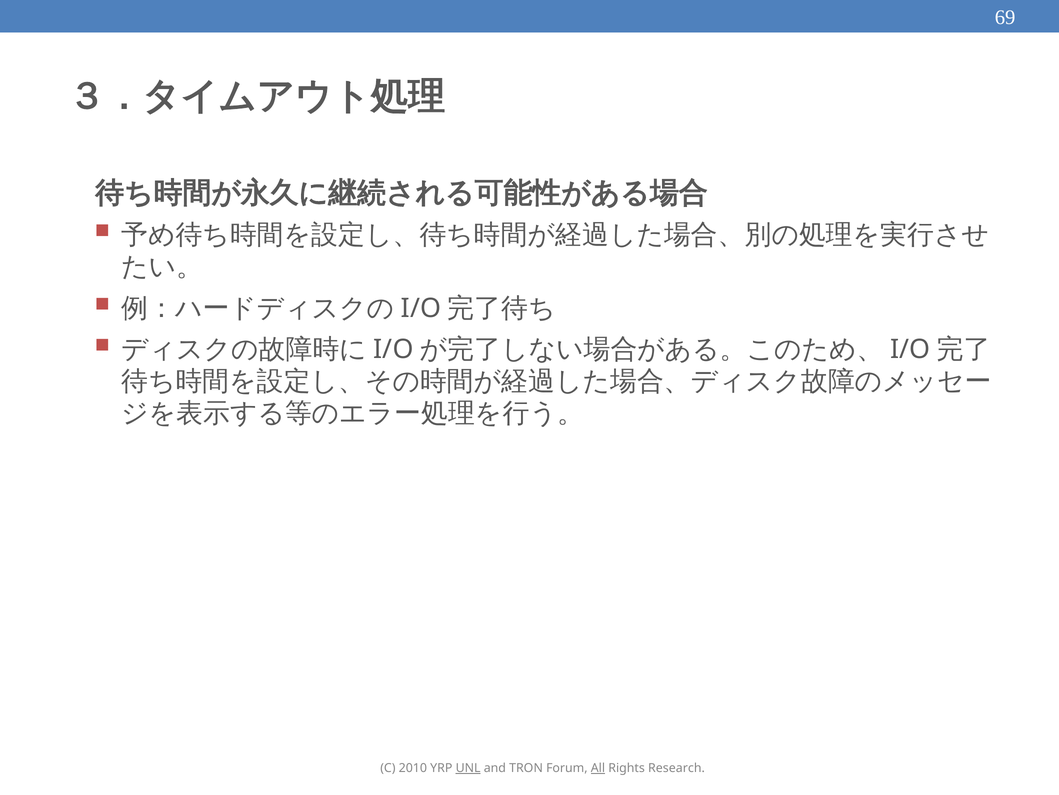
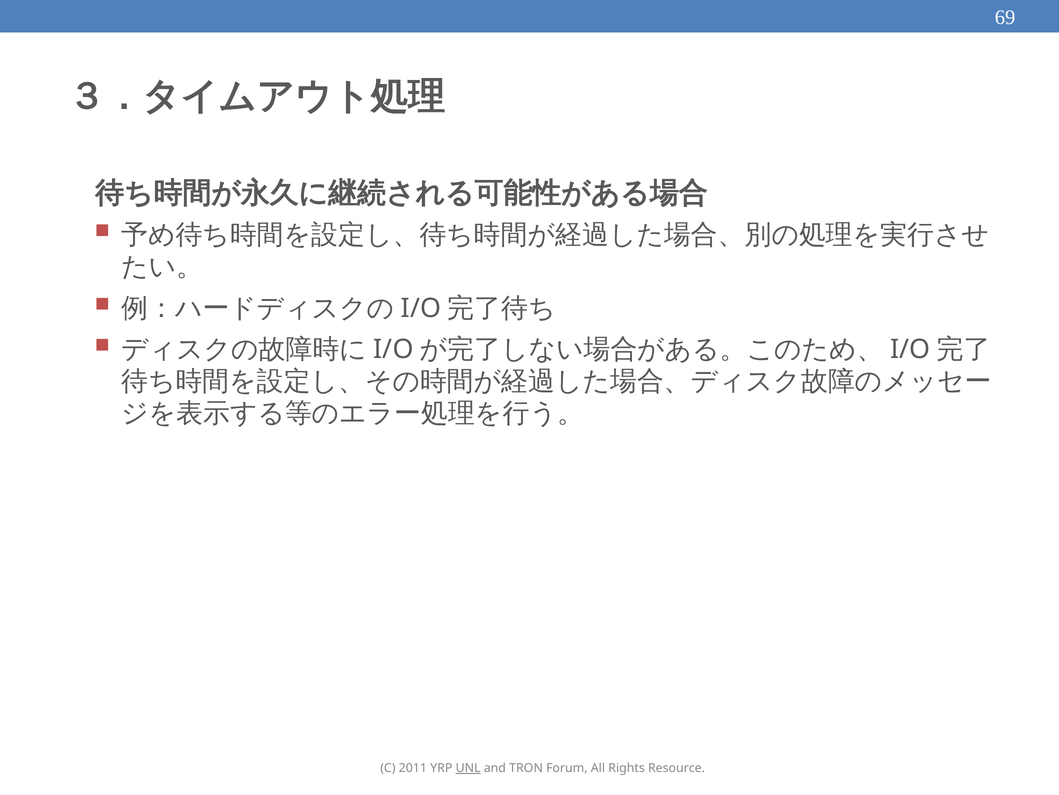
2010: 2010 -> 2011 (413, 768)
All underline: present -> none (598, 768)
Research: Research -> Resource (677, 768)
